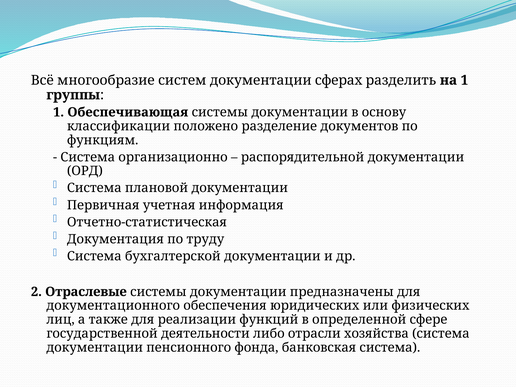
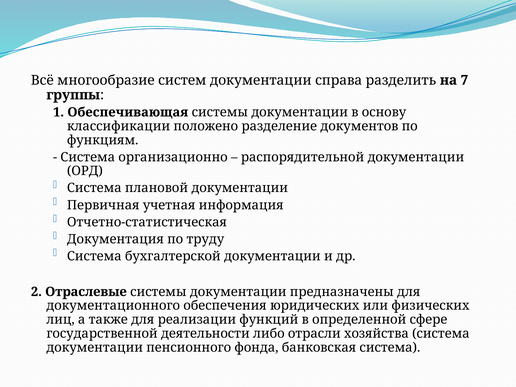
сферах: сферах -> справа (339, 80)
на 1: 1 -> 7 (464, 80)
